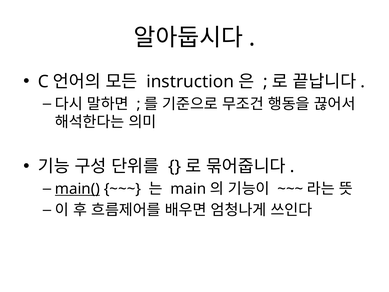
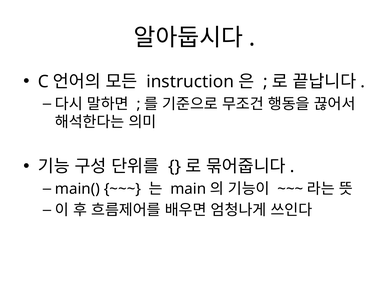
main( underline: present -> none (77, 189)
